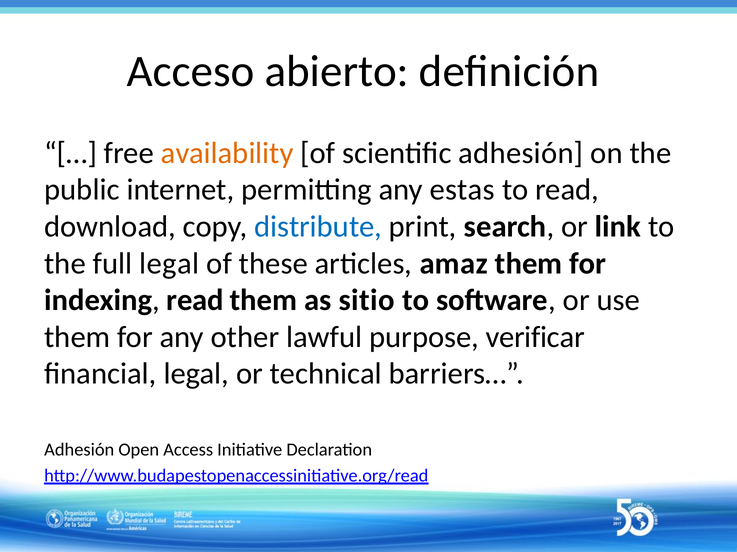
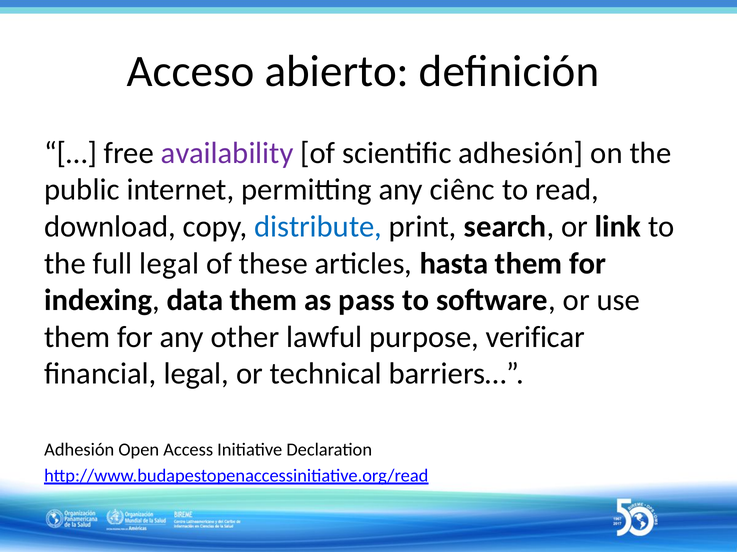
availability colour: orange -> purple (227, 153)
estas: estas -> ciênc (462, 190)
amaz: amaz -> hasta (454, 264)
indexing read: read -> data (195, 301)
sitio: sitio -> pass (367, 301)
